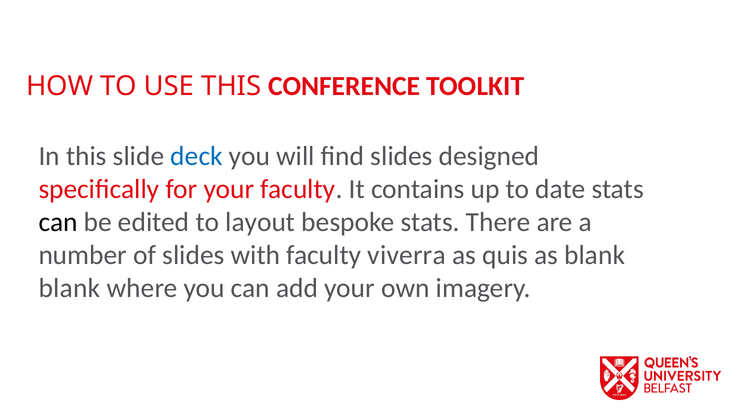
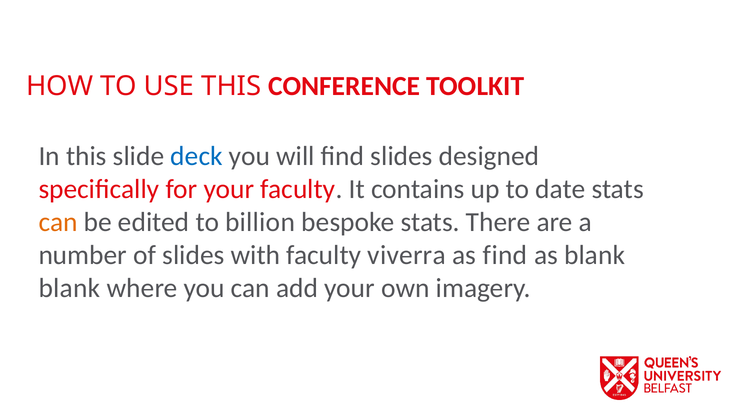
can colour: black -> orange (58, 222)
layout: layout -> billion (260, 222)
as quis: quis -> find (505, 255)
